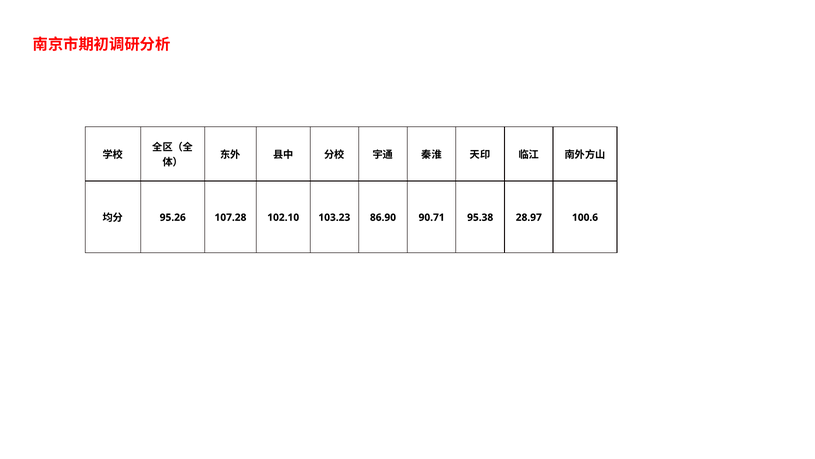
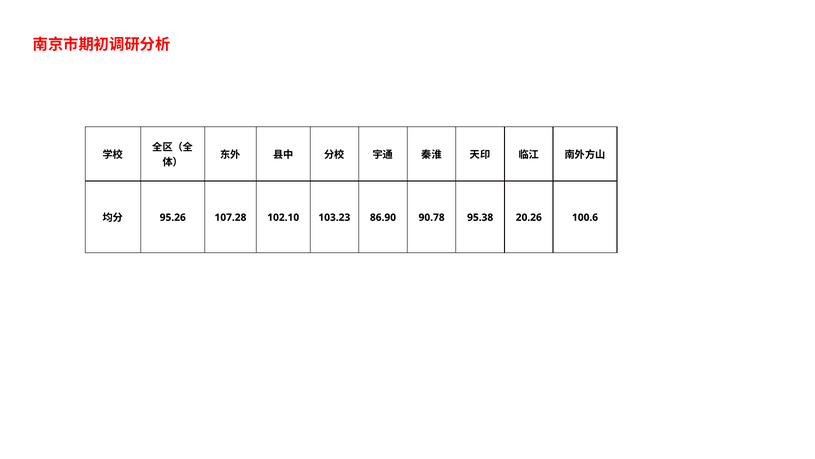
90.71: 90.71 -> 90.78 (432, 217)
28.97: 28.97 -> 20.26 (529, 217)
